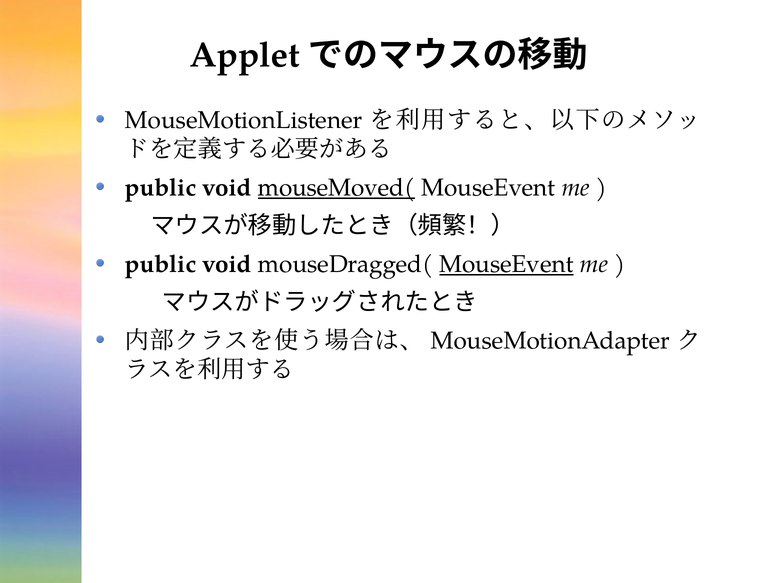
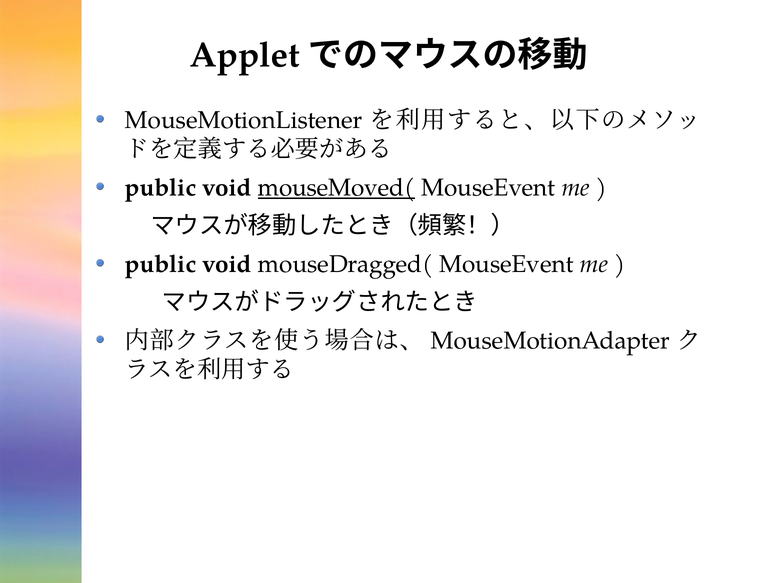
MouseEvent underline: present -> none (507, 264)
